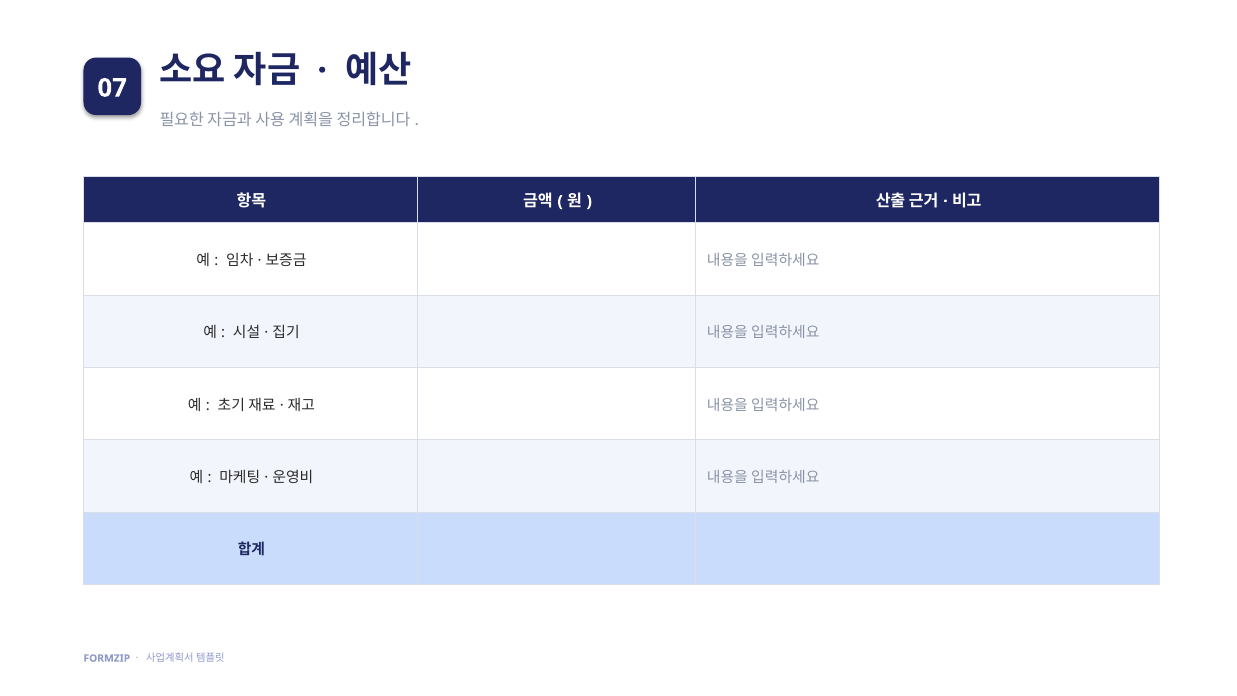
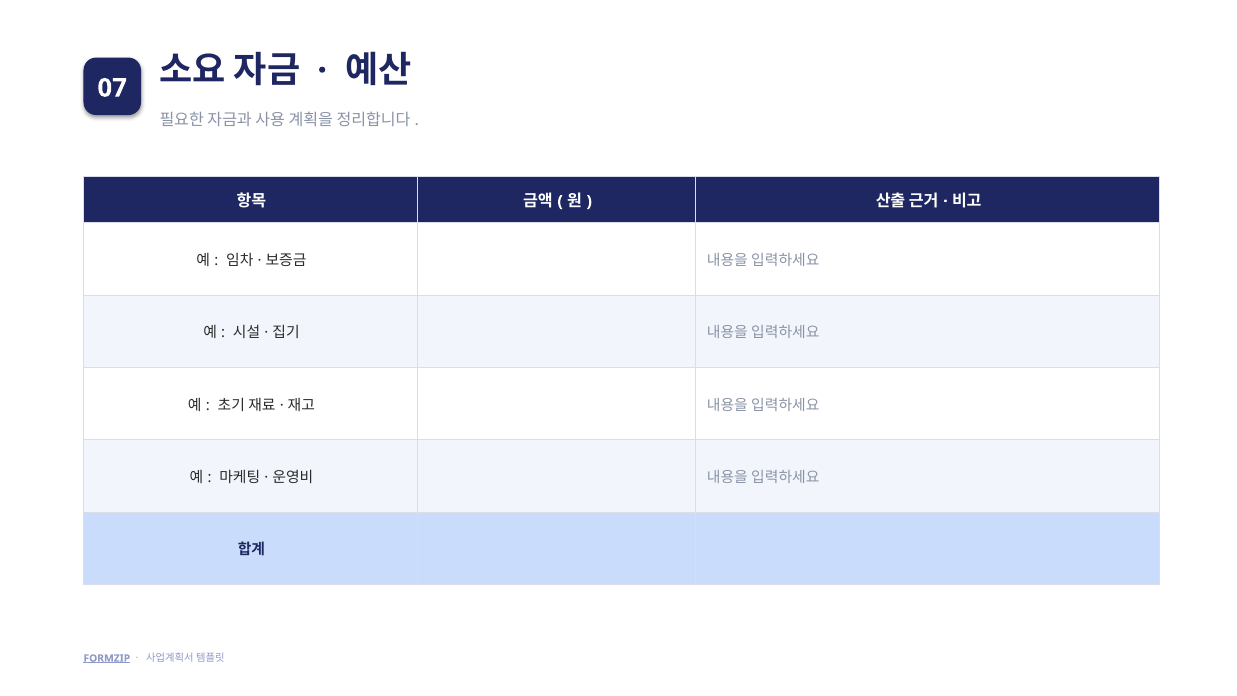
FORMZIP underline: none -> present (107, 658)
